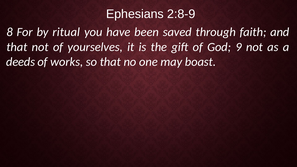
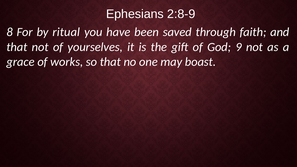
deeds: deeds -> grace (21, 62)
